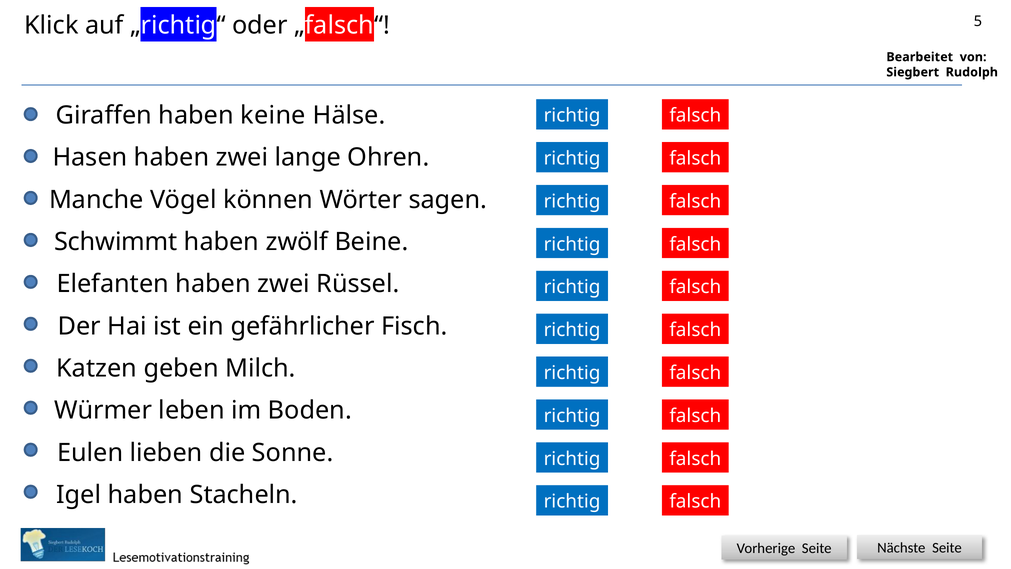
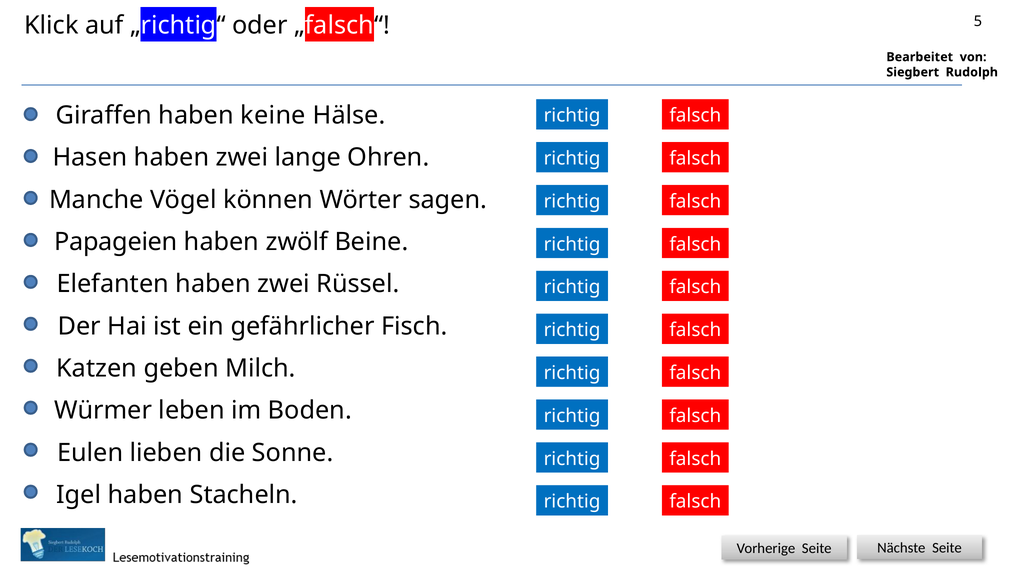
Schwimmt: Schwimmt -> Papageien (116, 242)
